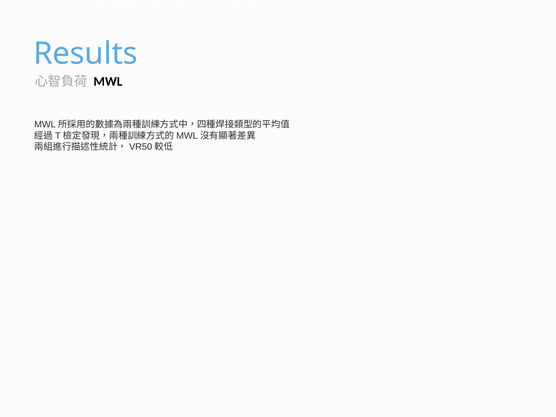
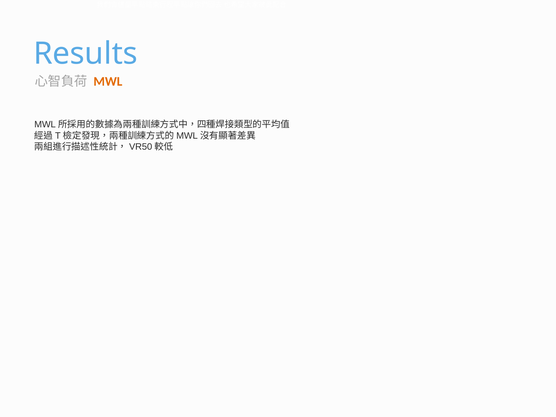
MWL colour: black -> orange (108, 81)
